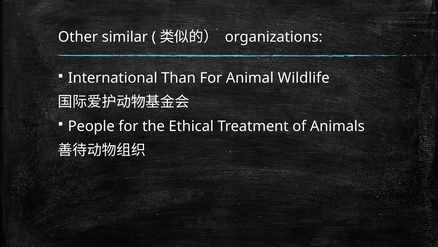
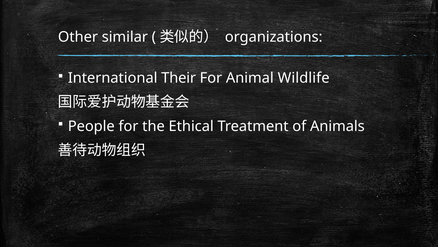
Than: Than -> Their (179, 78)
